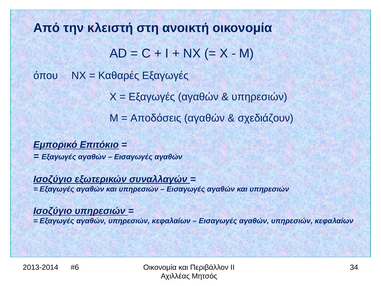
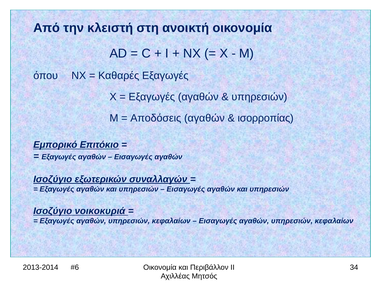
σχεδιάζουν: σχεδιάζουν -> ισορροπίας (266, 118)
Ισοζύγιο υπηρεσιών: υπηρεσιών -> νοικοκυριά (100, 211)
